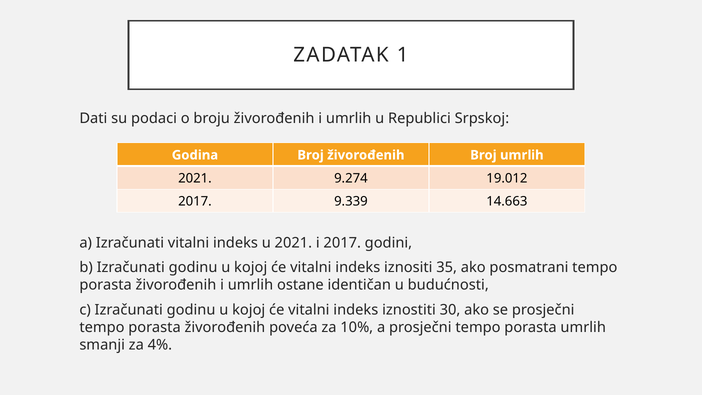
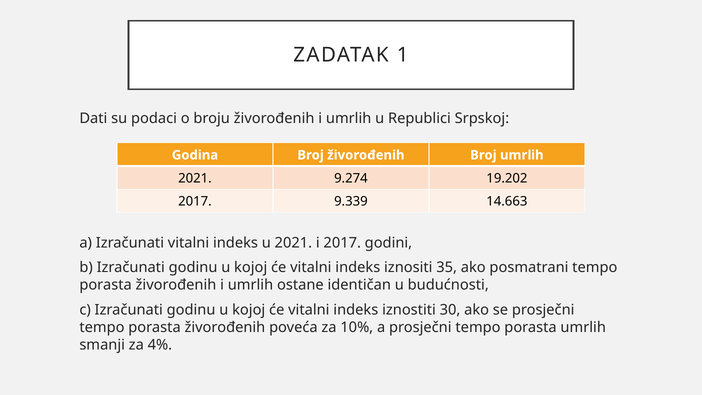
19.012: 19.012 -> 19.202 (507, 178)
